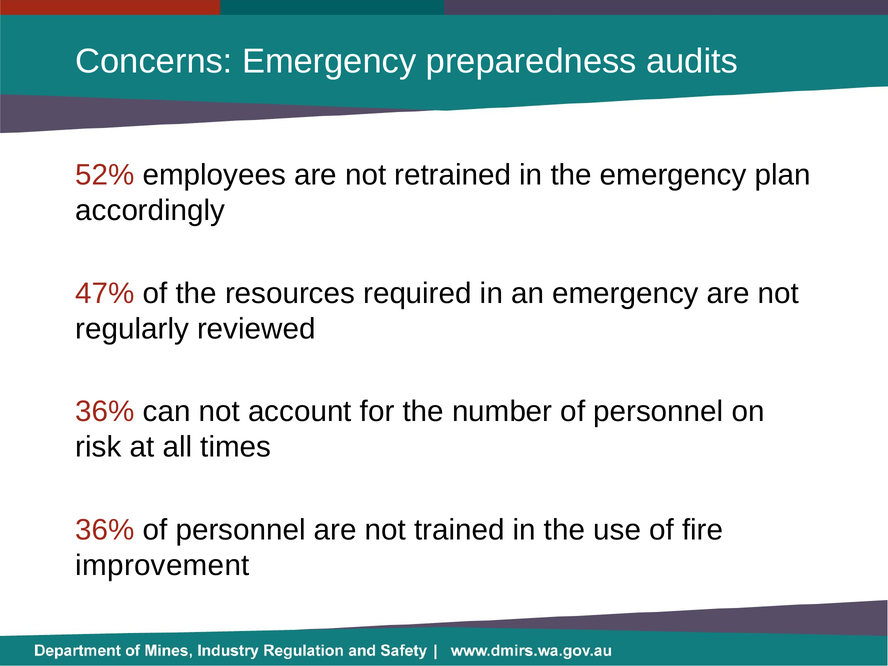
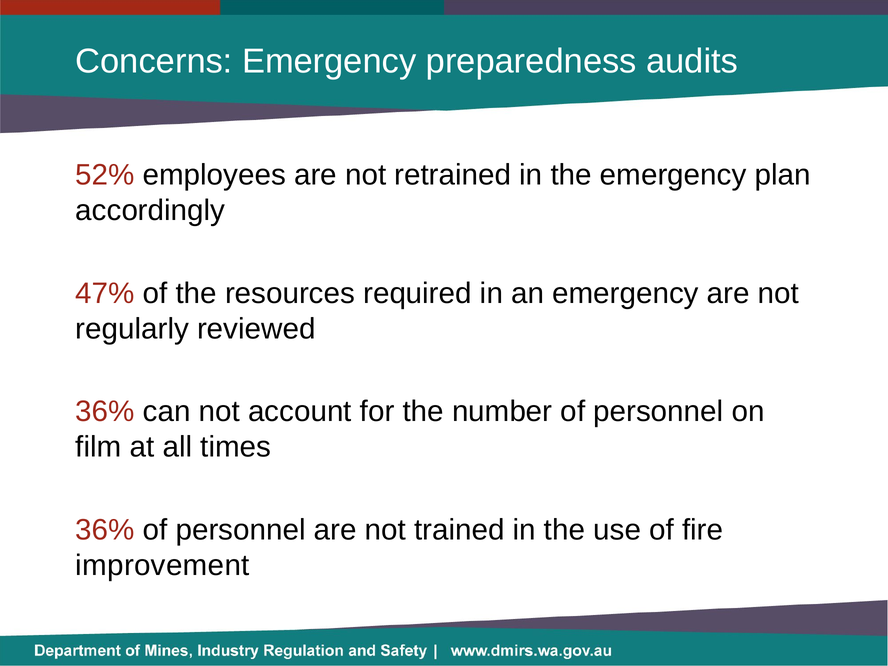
risk: risk -> film (99, 447)
